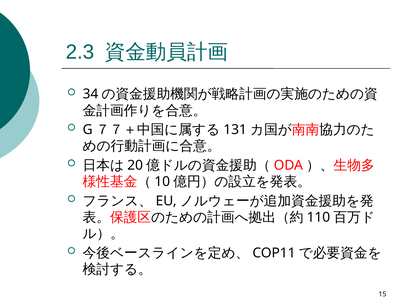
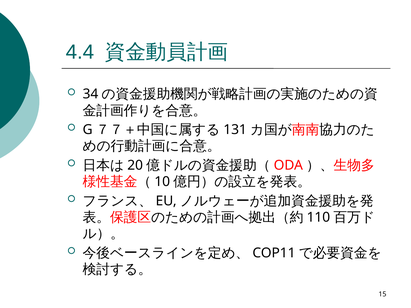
2.3: 2.3 -> 4.4 (80, 52)
